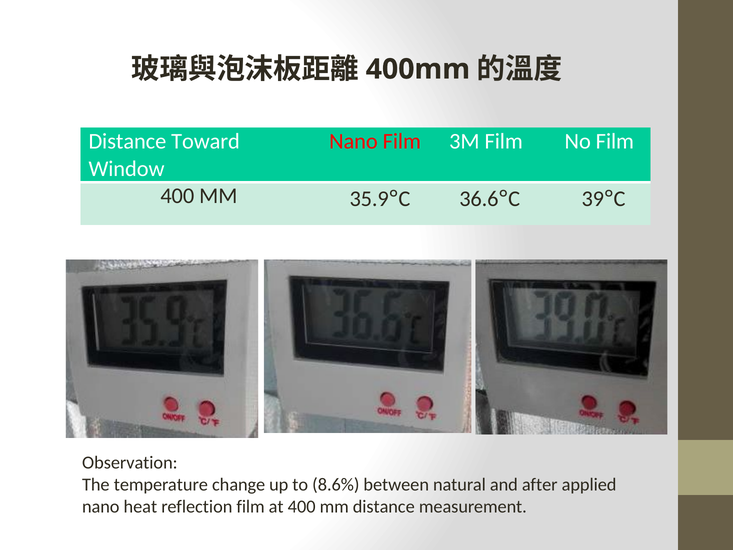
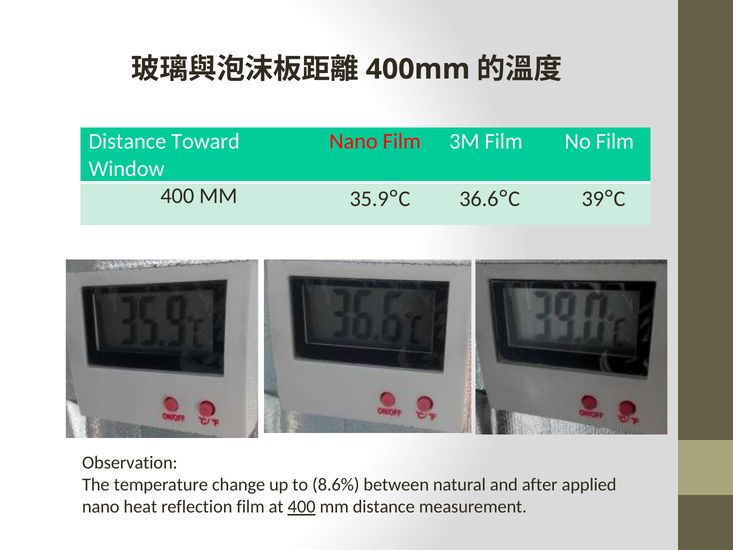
400 underline: none -> present (302, 507)
